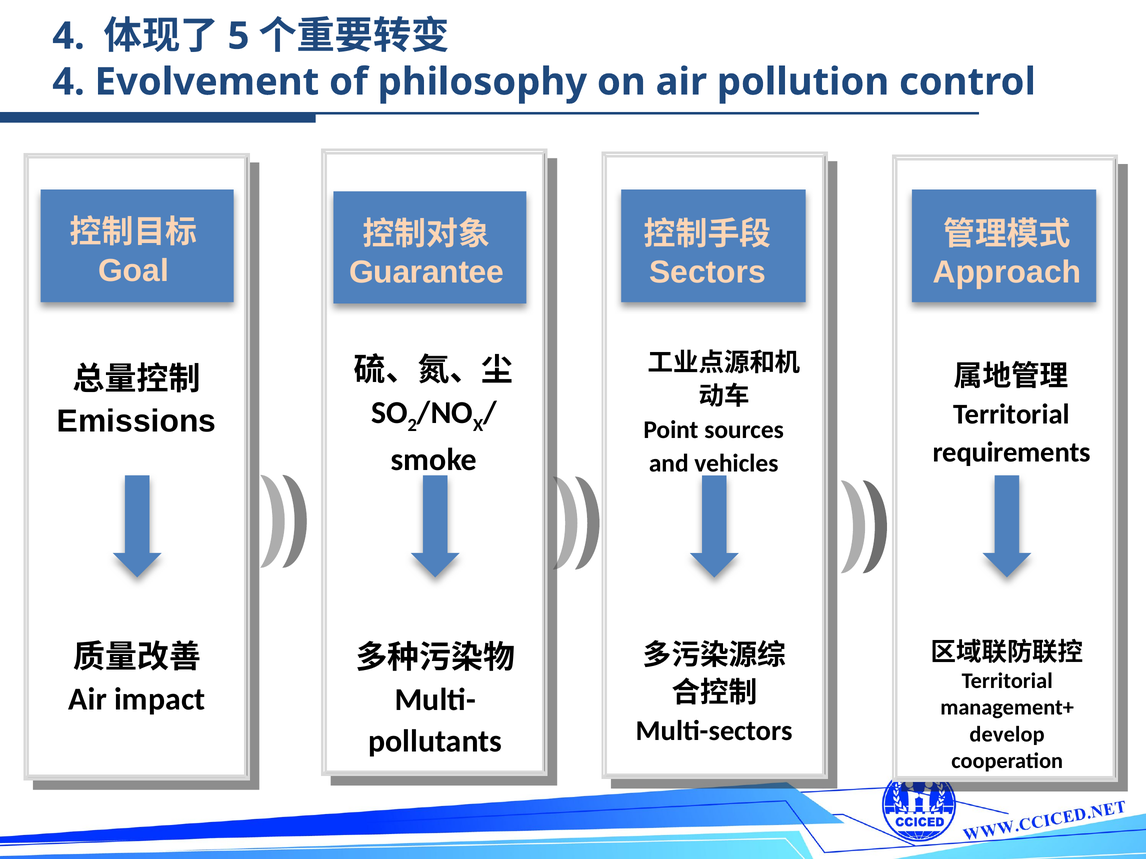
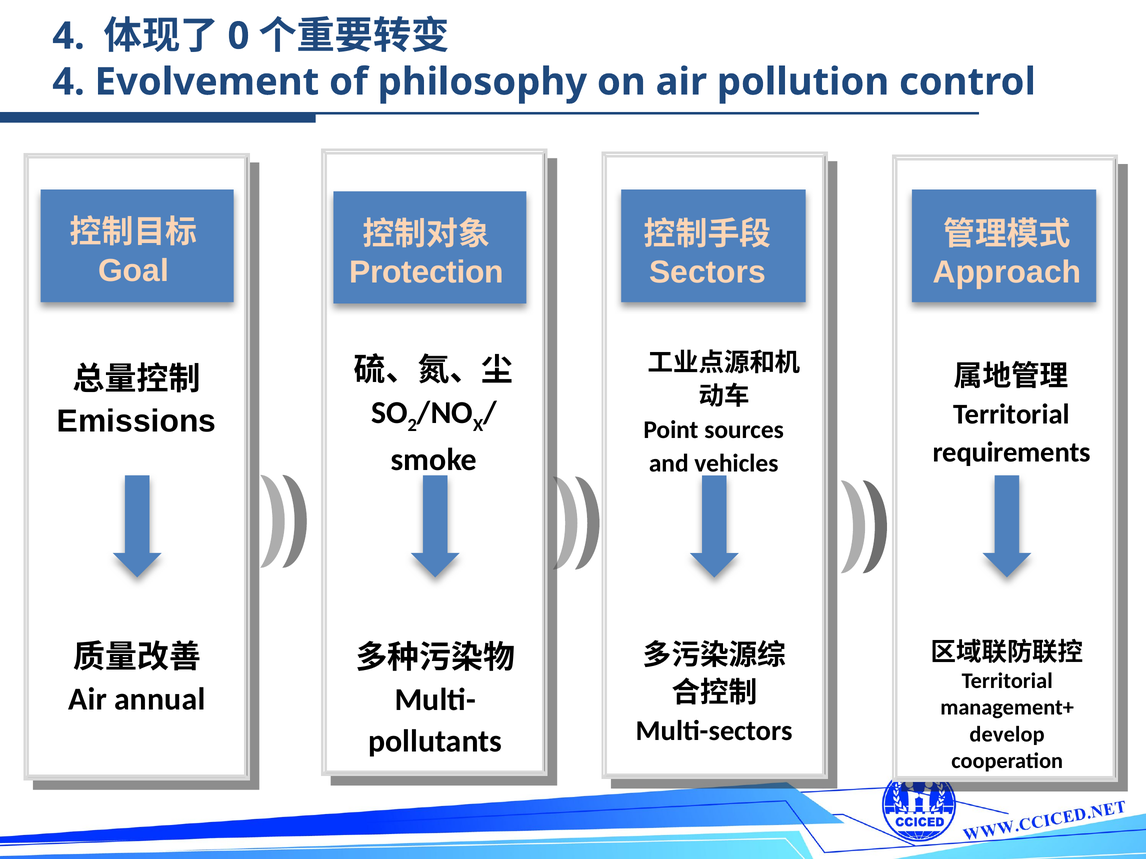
5: 5 -> 0 (239, 36)
Guarantee: Guarantee -> Protection (426, 272)
impact: impact -> annual (160, 700)
